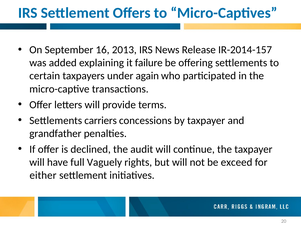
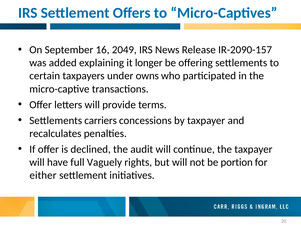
2013: 2013 -> 2049 (124, 50)
IR-2014-157: IR-2014-157 -> IR-2090-157 (245, 50)
failure: failure -> longer (149, 63)
again: again -> owns (147, 76)
grandfather: grandfather -> recalculates (55, 133)
exceed: exceed -> portion (237, 162)
